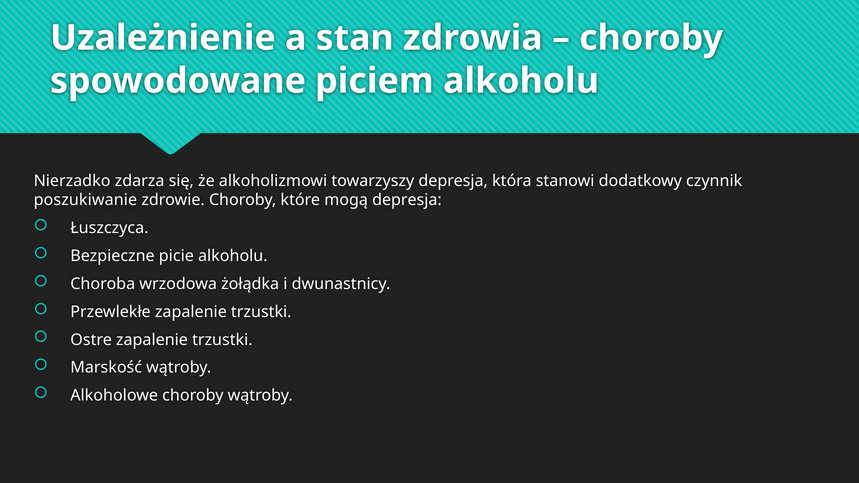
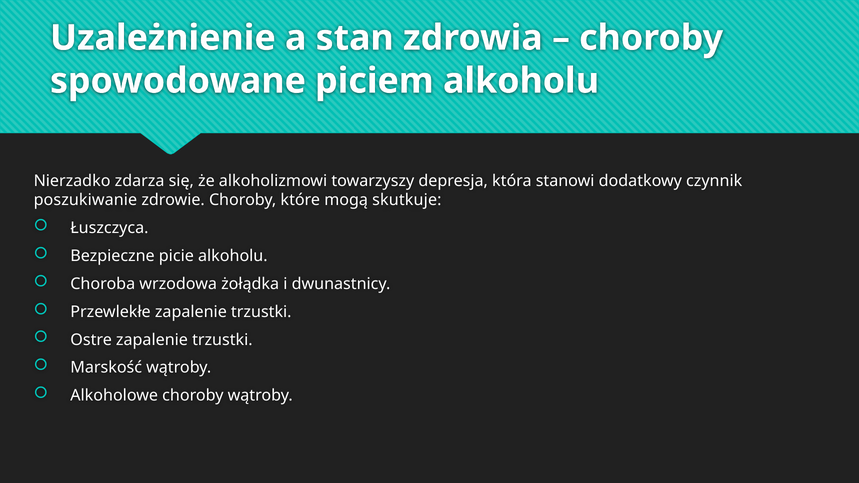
mogą depresja: depresja -> skutkuje (407, 200)
